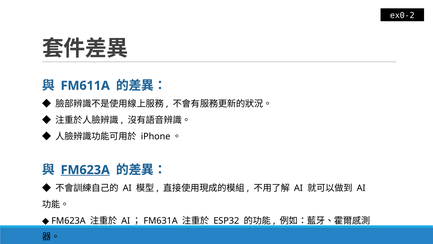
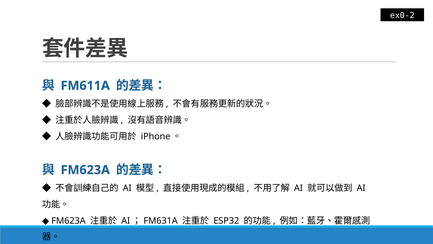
FM623A underline: present -> none (85, 170)
